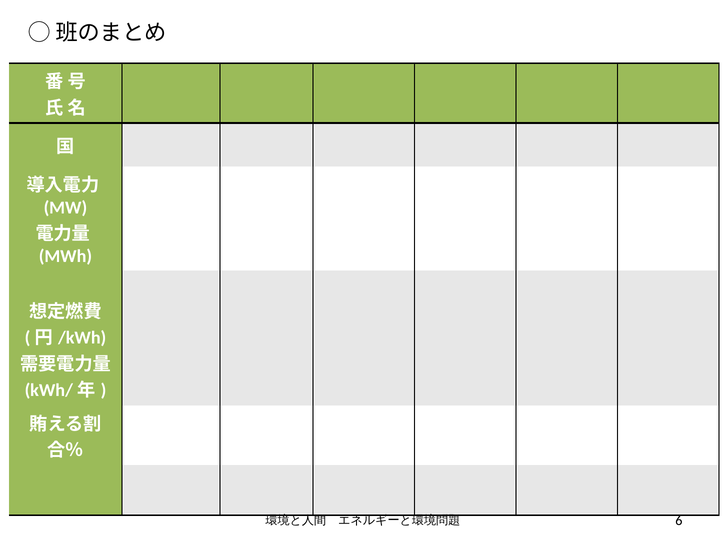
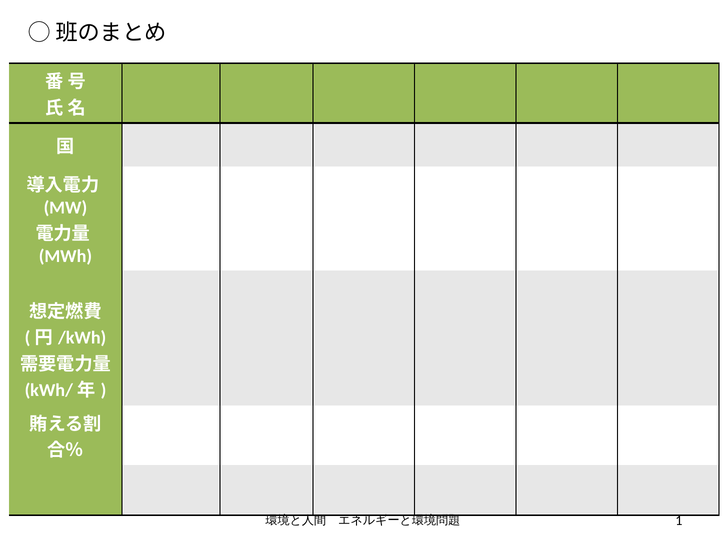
6: 6 -> 1 (679, 520)
